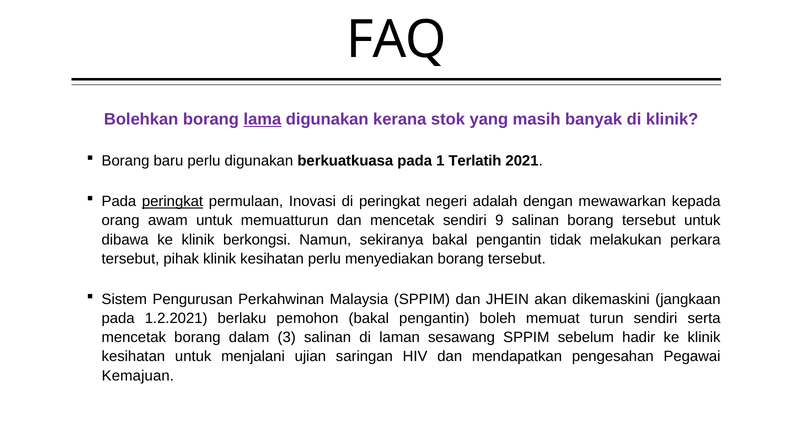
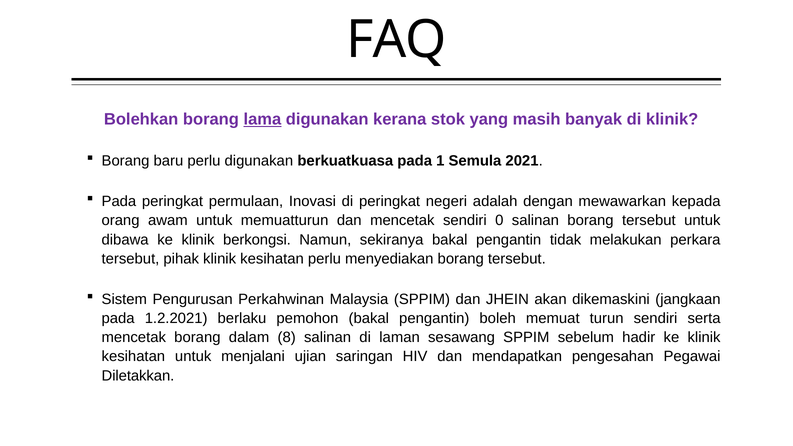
Terlatih: Terlatih -> Semula (475, 161)
peringkat underline: present -> none (173, 202)
9: 9 -> 0 (499, 221)
3: 3 -> 8 (287, 337)
Kemajuan: Kemajuan -> Diletakkan (138, 376)
